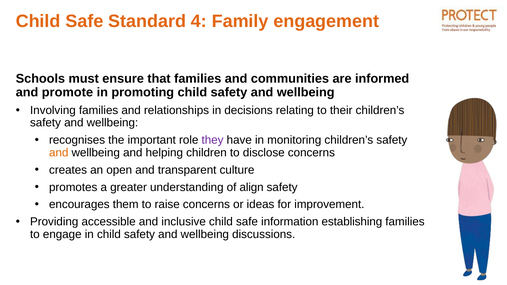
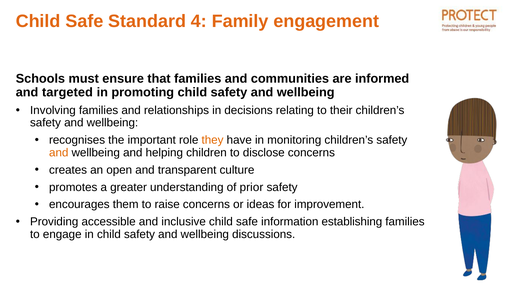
promote: promote -> targeted (67, 92)
they colour: purple -> orange (213, 140)
align: align -> prior (251, 187)
